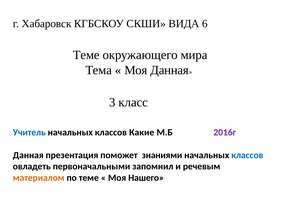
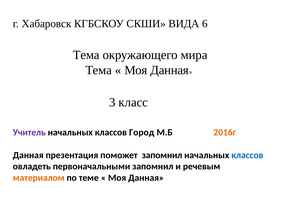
Теме: Теме -> Тема (86, 55)
Учитель colour: blue -> purple (29, 132)
Какие: Какие -> Город (142, 132)
2016г colour: purple -> orange (225, 132)
поможет знаниями: знаниями -> запомнил (162, 155)
Нашего: Нашего -> Данная (146, 178)
